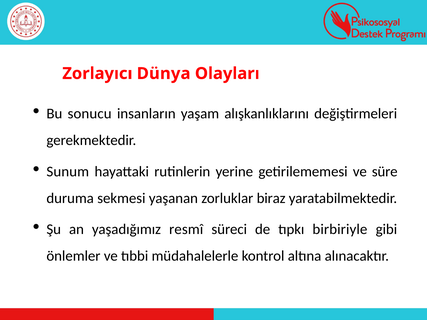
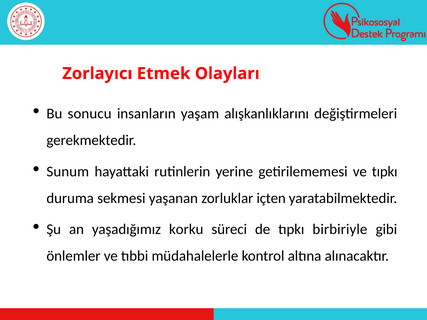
Dünya: Dünya -> Etmek (164, 74)
ve süre: süre -> tıpkı (385, 172)
biraz: biraz -> içten (271, 198)
resmî: resmî -> korku (186, 229)
